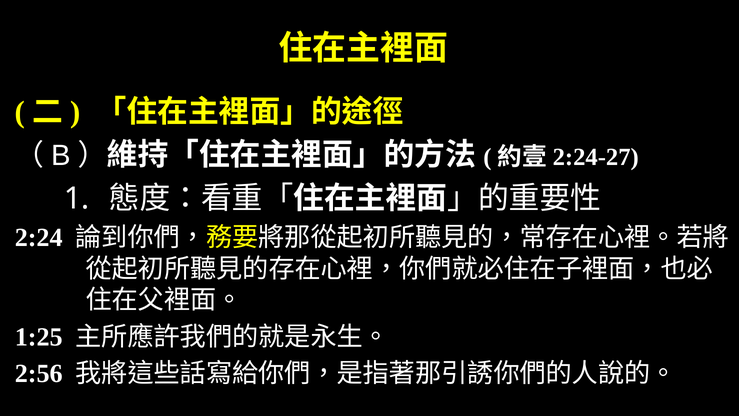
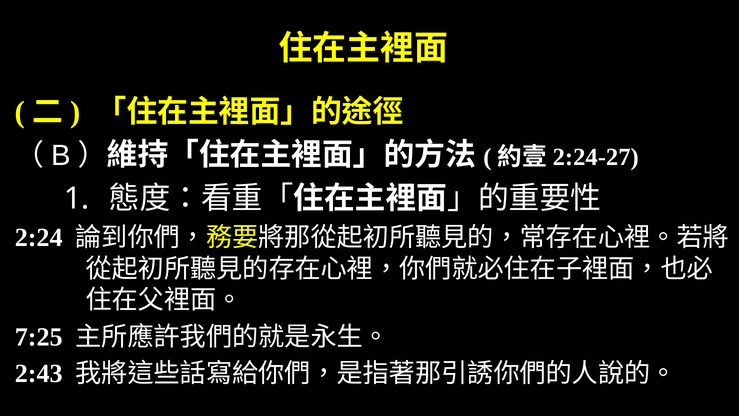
1:25: 1:25 -> 7:25 (39, 337)
2:56: 2:56 -> 2:43 (39, 373)
